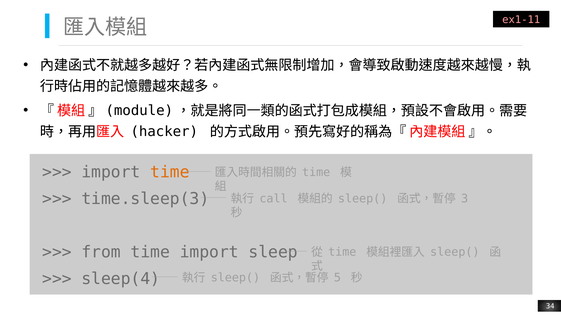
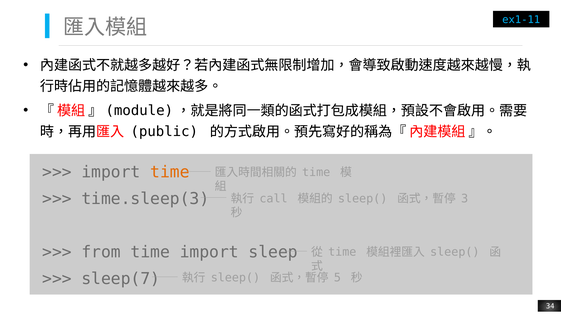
ex1-11 colour: pink -> light blue (521, 20)
hacker: hacker -> public (164, 132)
sleep(4: sleep(4 -> sleep(7 (121, 279)
